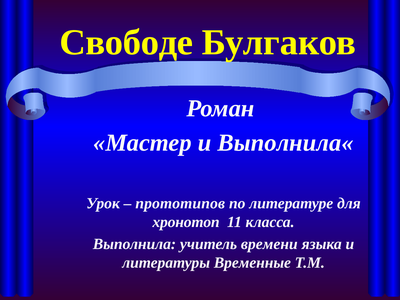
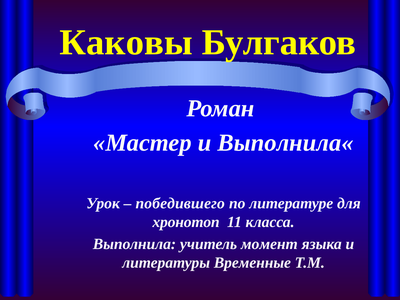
Свободе: Свободе -> Каковы (126, 42)
прототипов: прототипов -> победившего (180, 203)
времени: времени -> момент (269, 244)
